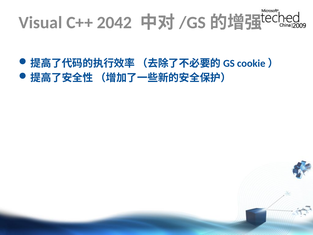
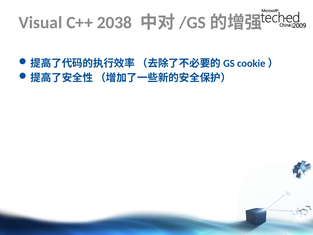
2042: 2042 -> 2038 (114, 23)
